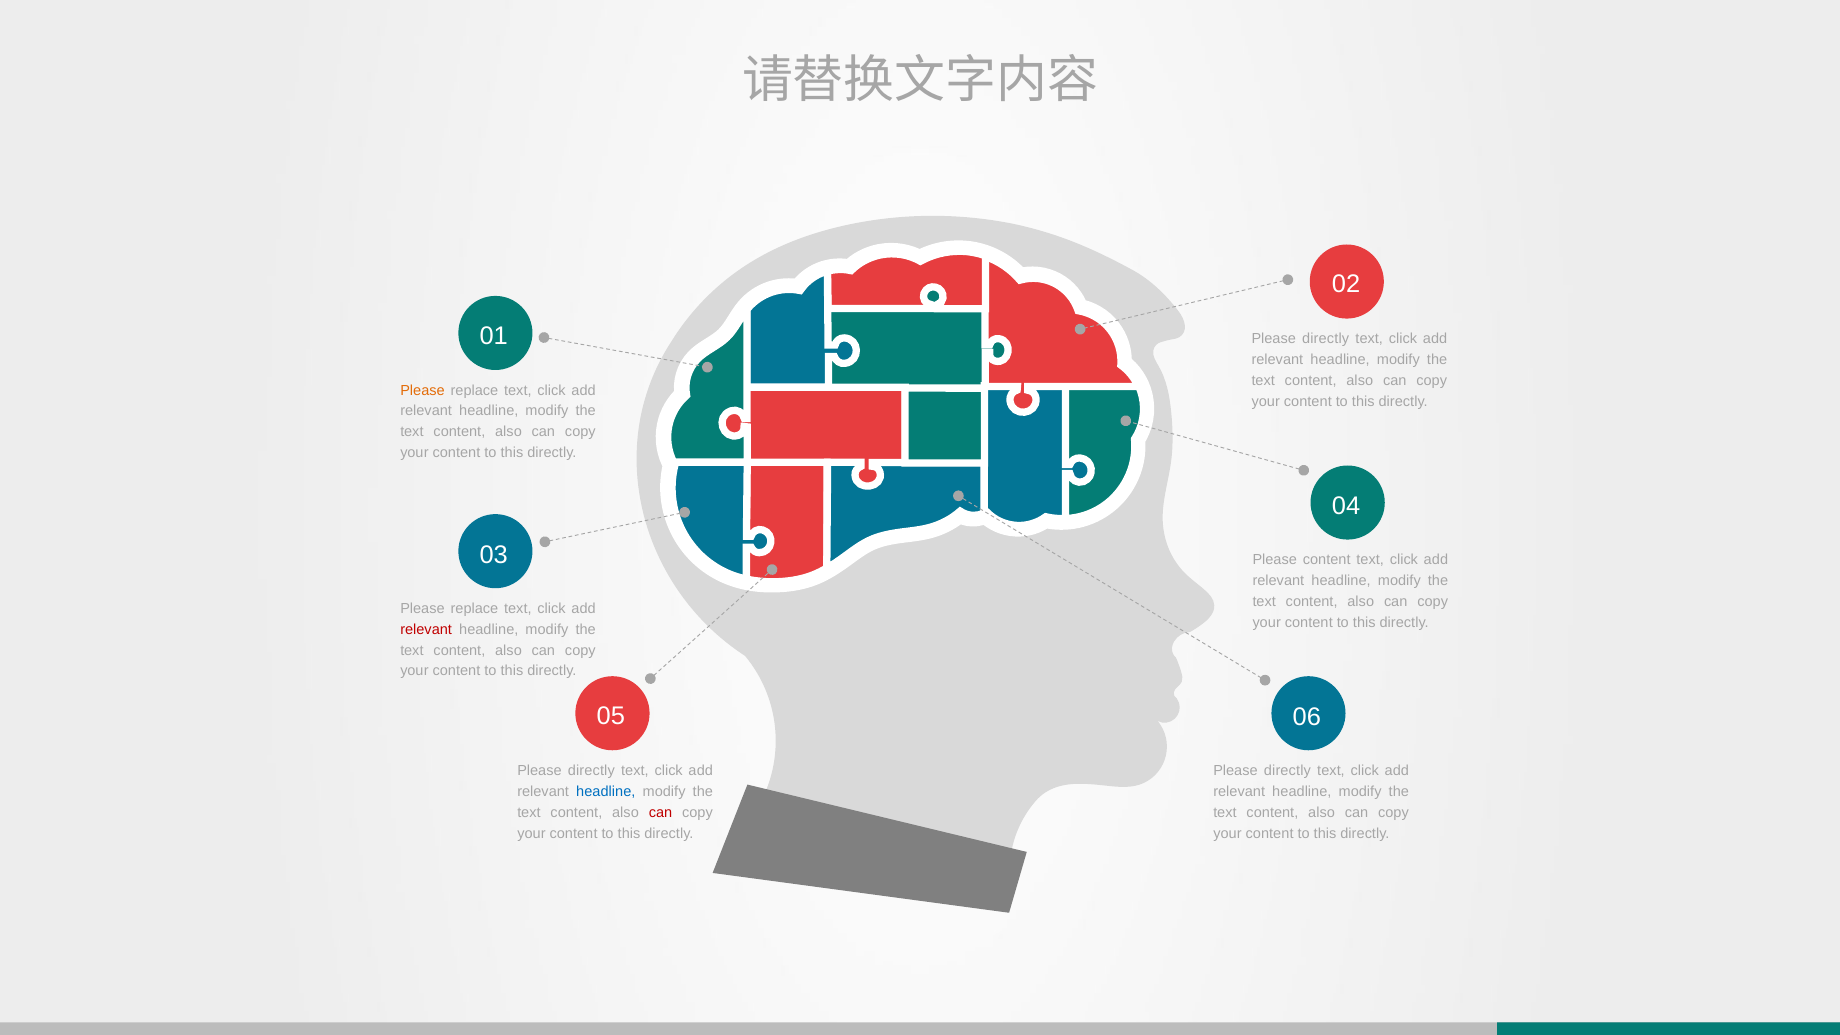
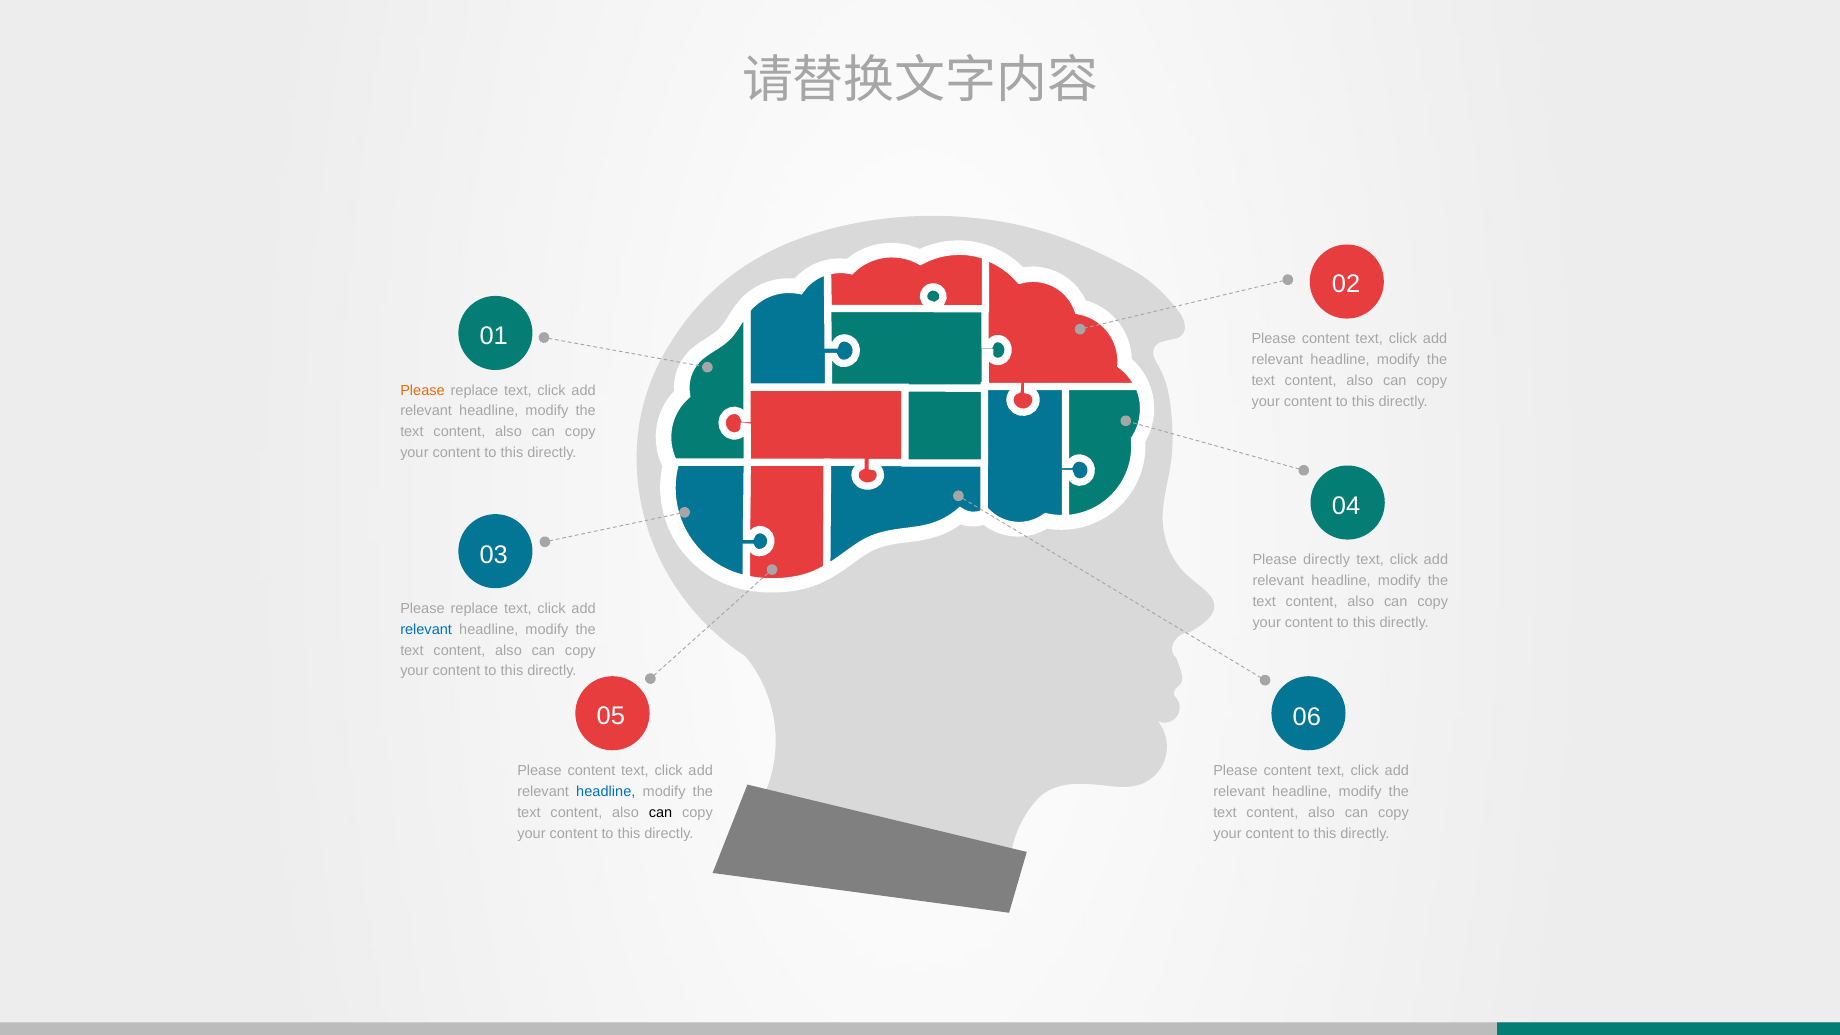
directly: directly -> content (1326, 339)
Please content: content -> directly (1327, 560)
relevant colour: red -> blue (426, 629)
directly: directly -> content (591, 771)
directly: directly -> content (1287, 771)
can colour: red -> black (661, 812)
